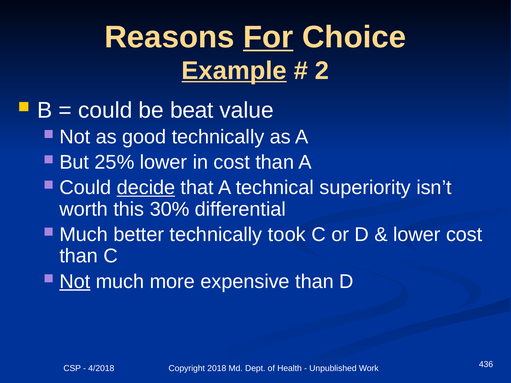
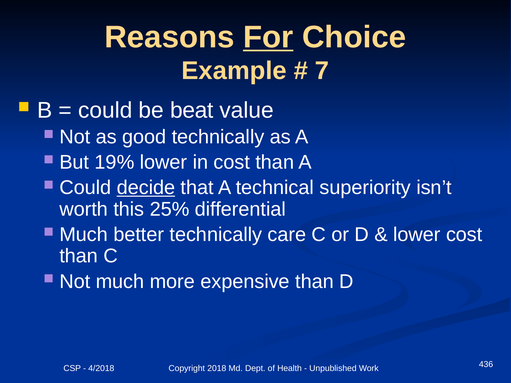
Example underline: present -> none (234, 71)
2: 2 -> 7 (322, 71)
25%: 25% -> 19% (114, 162)
30%: 30% -> 25% (170, 209)
took: took -> care (287, 235)
Not underline: present -> none (75, 282)
